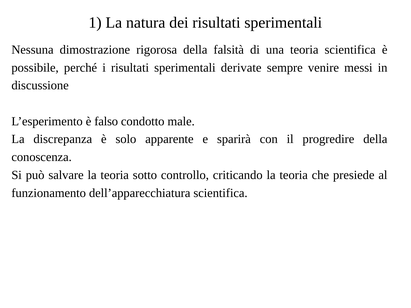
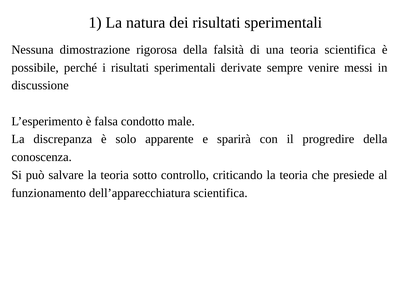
falso: falso -> falsa (106, 121)
